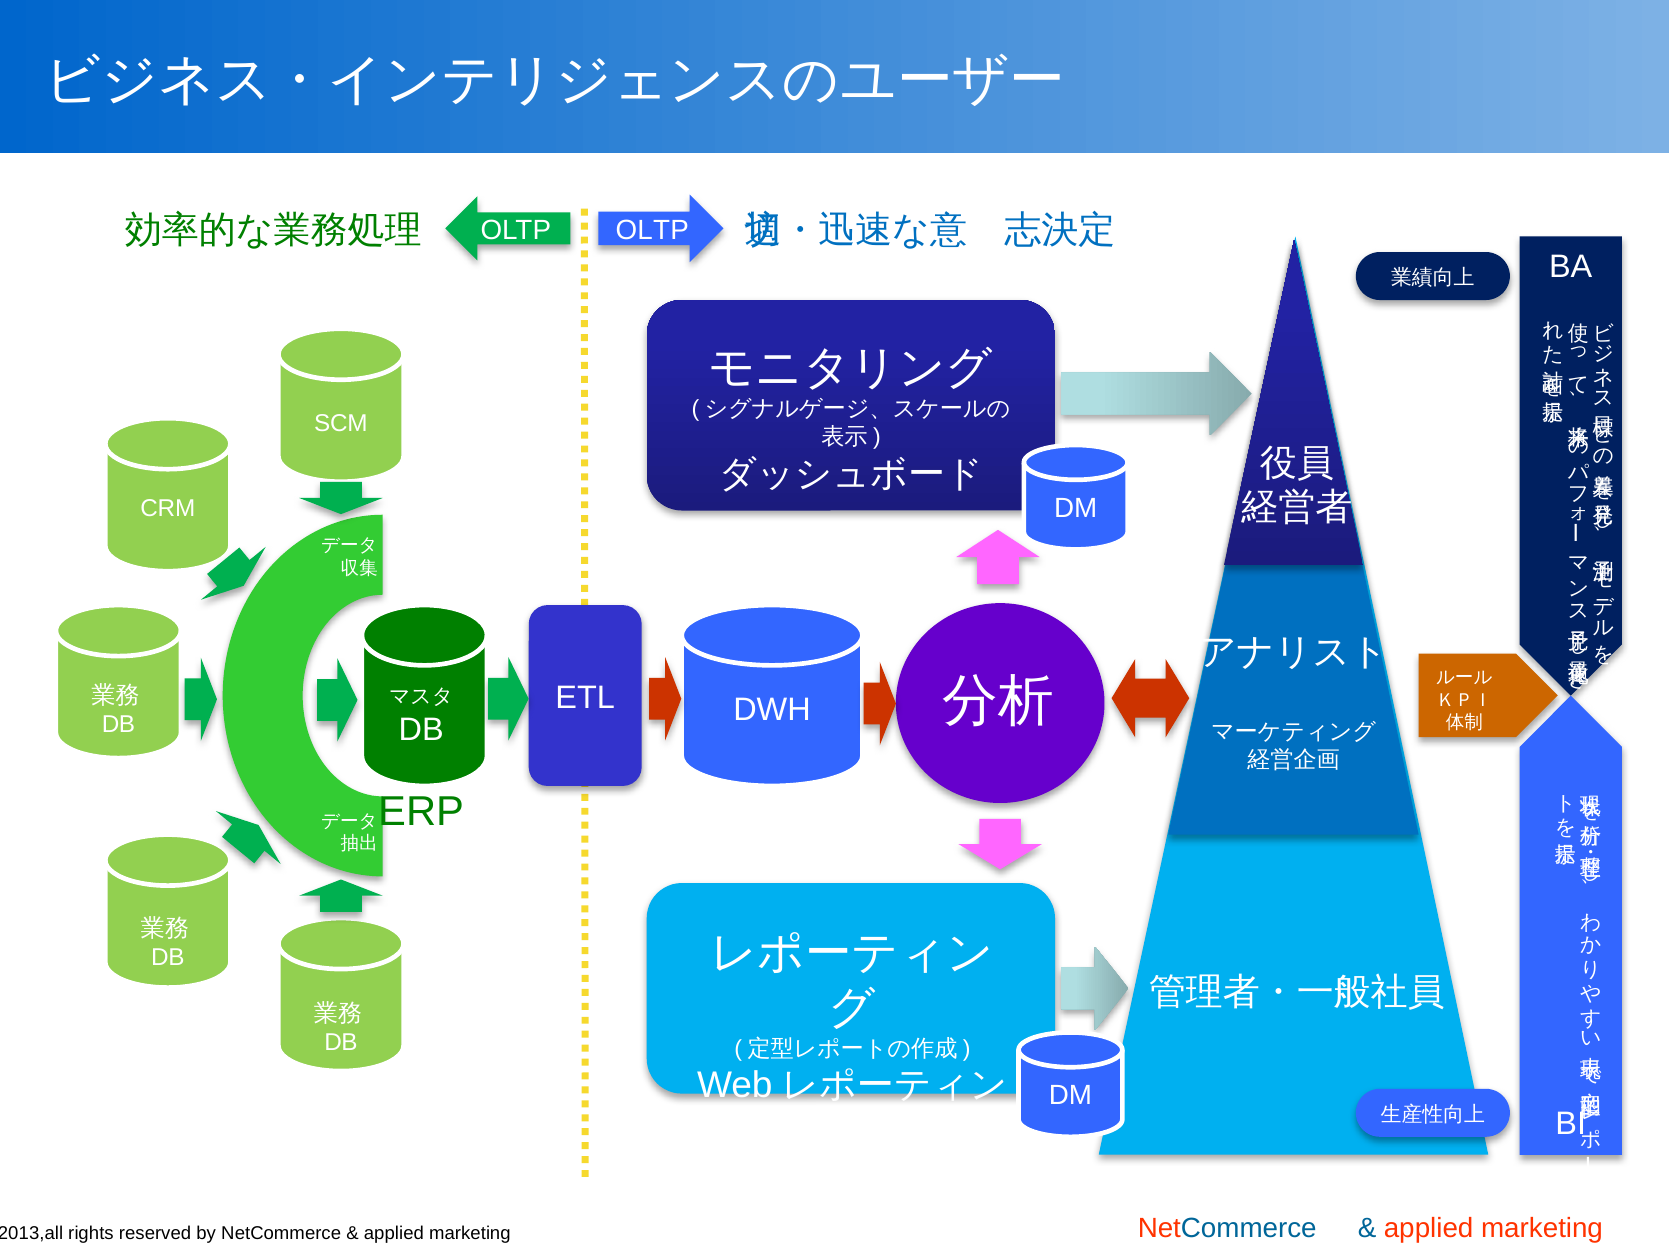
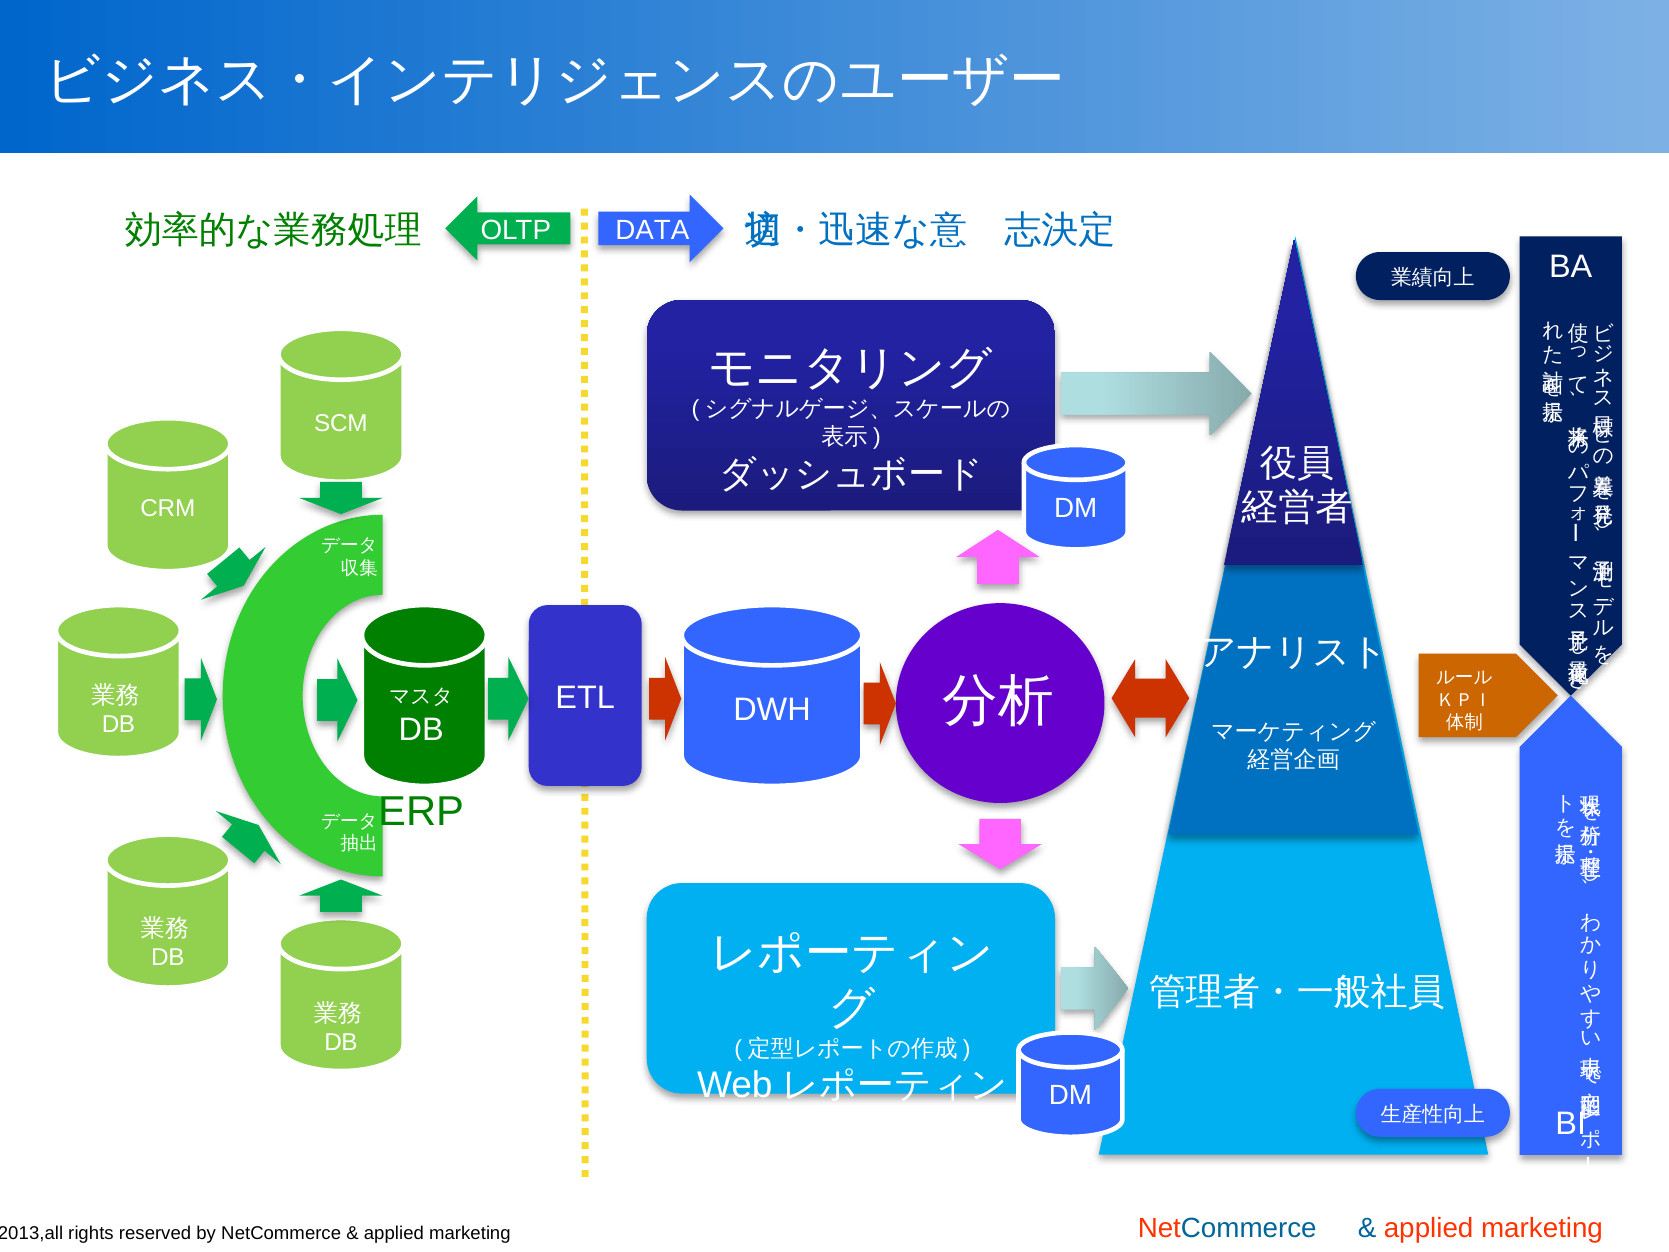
OLTP: OLTP -> DATA (652, 230)
